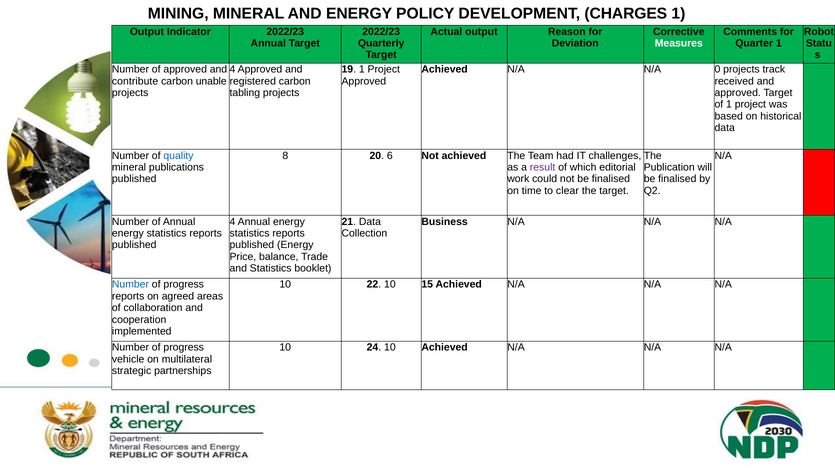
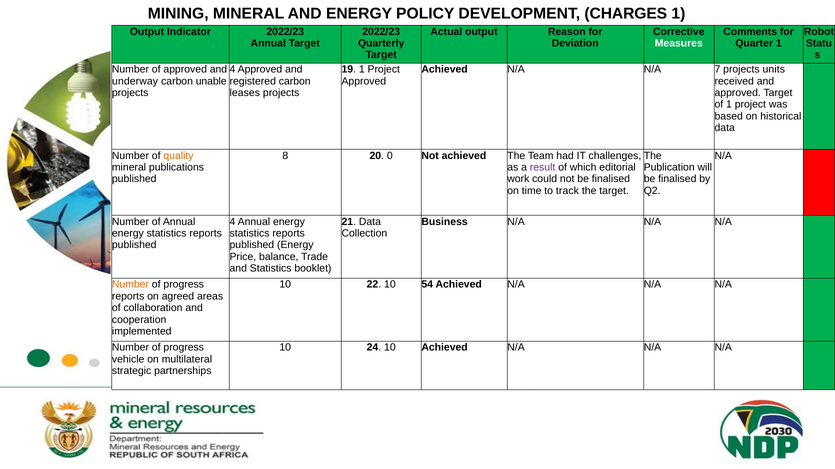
0: 0 -> 7 (717, 70)
track: track -> units (774, 70)
contribute: contribute -> underway (135, 81)
tabling: tabling -> leases (245, 93)
quality colour: blue -> orange (178, 156)
6: 6 -> 0 (390, 156)
clear: clear -> track (567, 191)
Number colour: blue -> orange (130, 285)
15: 15 -> 54 (427, 285)
